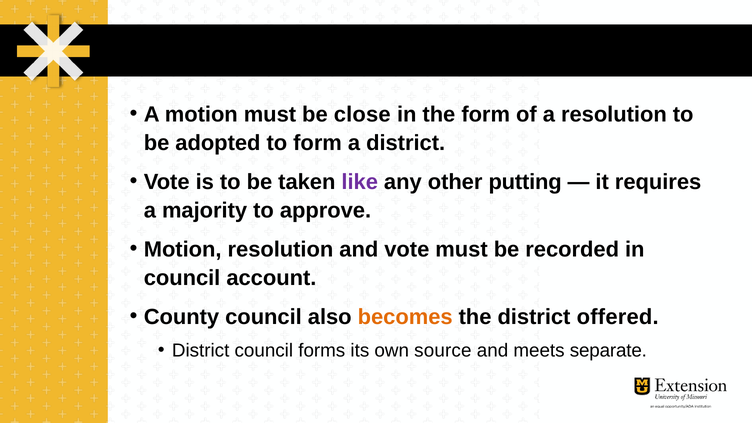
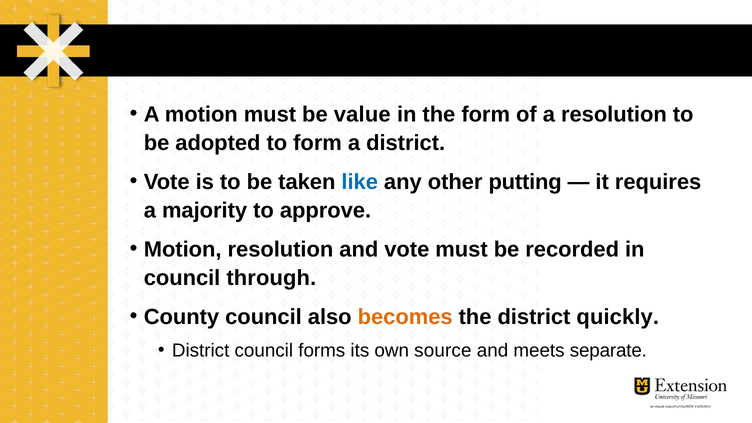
close: close -> value (362, 114)
like colour: purple -> blue (360, 182)
account: account -> through (271, 278)
offered: offered -> quickly (618, 317)
